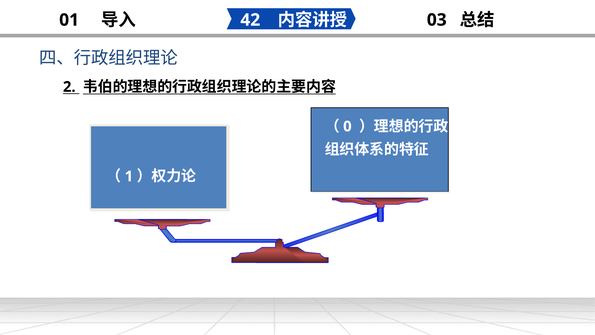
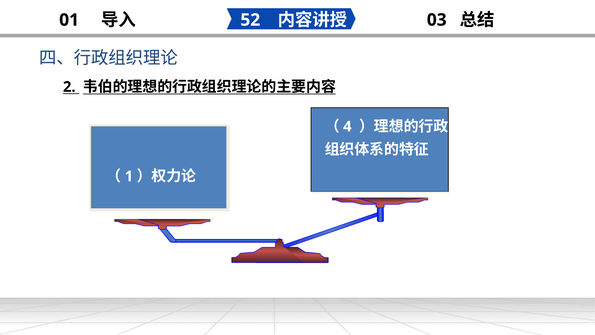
42: 42 -> 52 (250, 20)
0: 0 -> 4 (347, 126)
